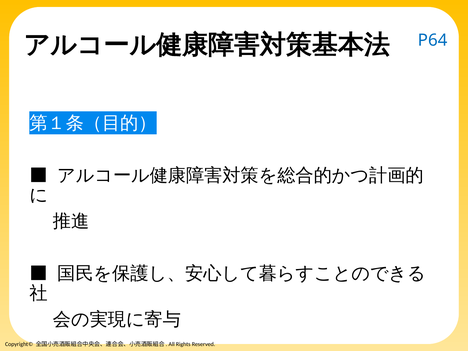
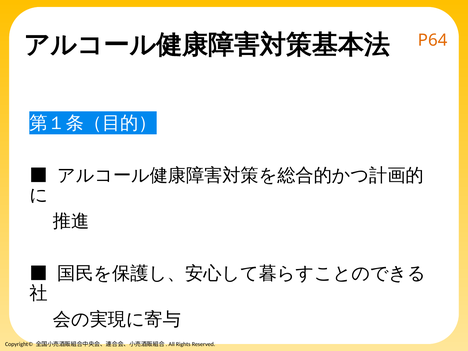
P64 colour: blue -> orange (433, 40)
